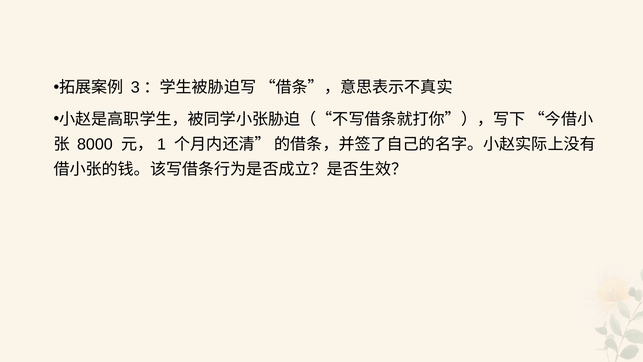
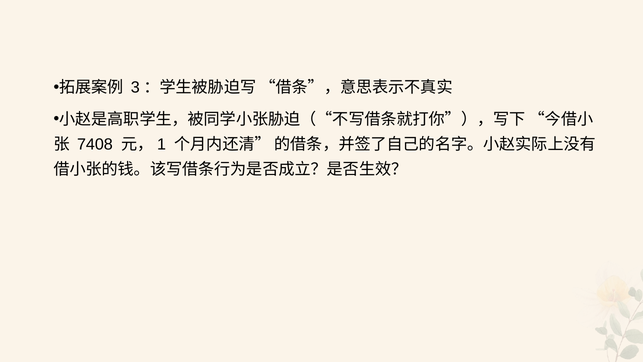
8000: 8000 -> 7408 (95, 144)
